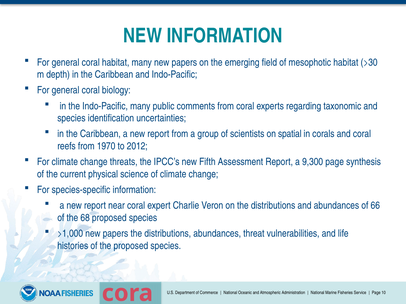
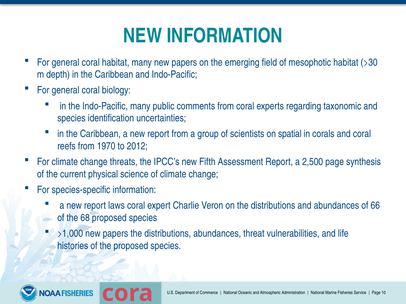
9,300: 9,300 -> 2,500 (313, 162)
near: near -> laws (117, 206)
